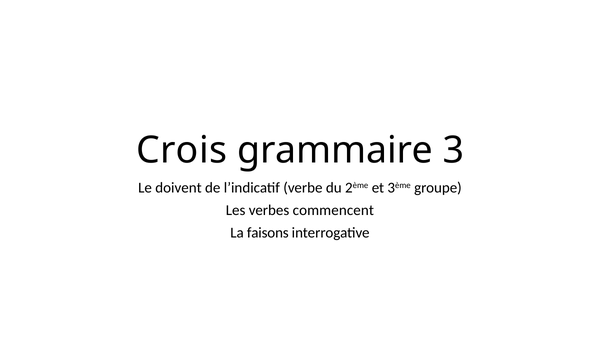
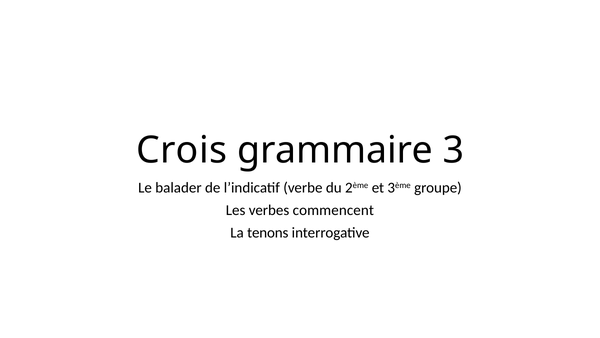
doivent: doivent -> balader (178, 188)
faisons: faisons -> tenons (268, 232)
